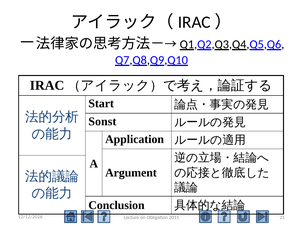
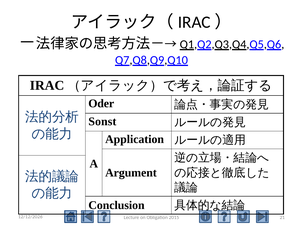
Start: Start -> Oder (101, 104)
